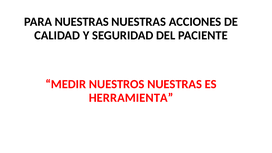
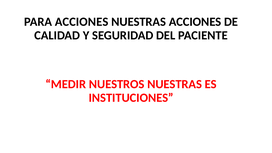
PARA NUESTRAS: NUESTRAS -> ACCIONES (82, 22)
HERRAMIENTA: HERRAMIENTA -> INSTITUCIONES (131, 98)
